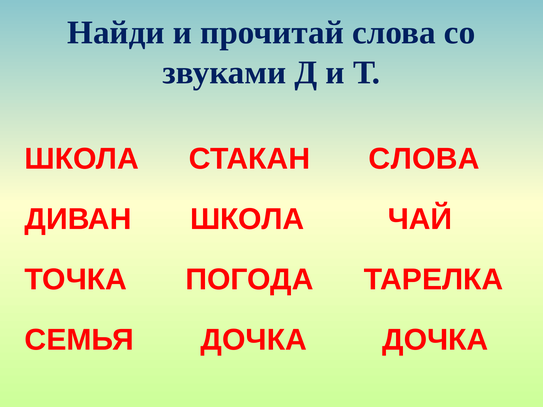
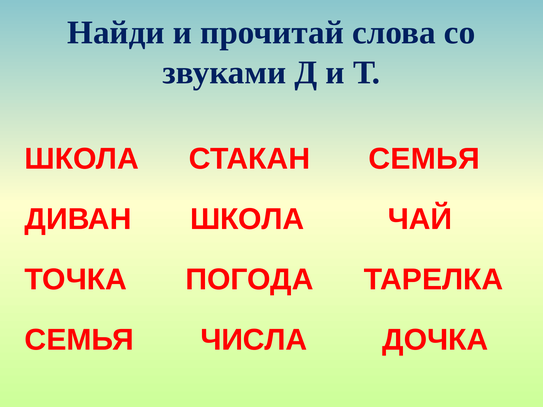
СТАКАН СЛОВА: СЛОВА -> СЕМЬЯ (424, 159)
СЕМЬЯ ДОЧКА: ДОЧКА -> ЧИСЛА (254, 340)
